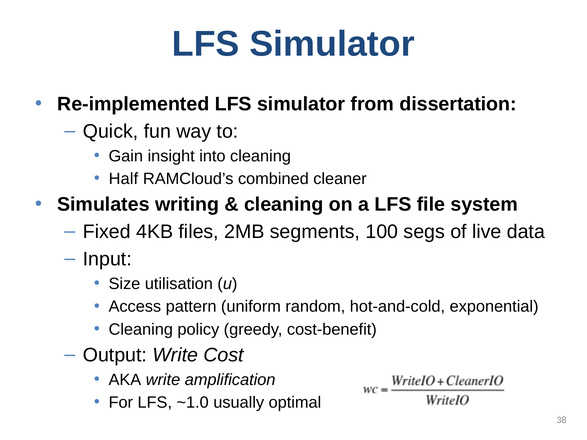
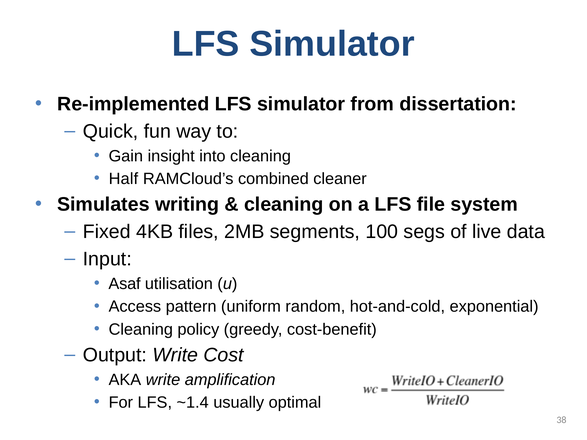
Size: Size -> Asaf (125, 284)
~1.0: ~1.0 -> ~1.4 (193, 403)
